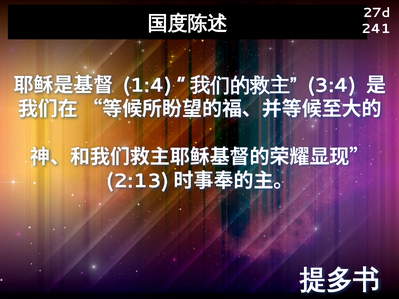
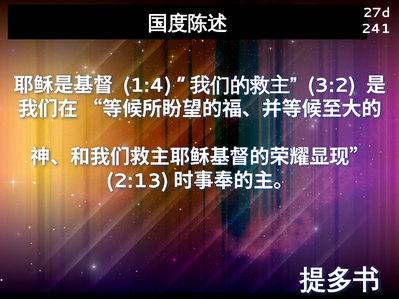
3:4: 3:4 -> 3:2 (332, 85)
